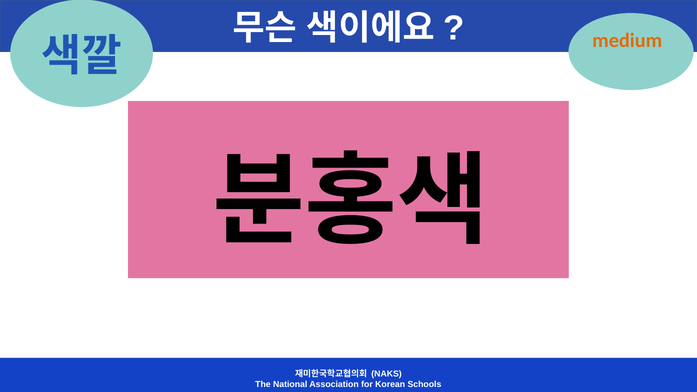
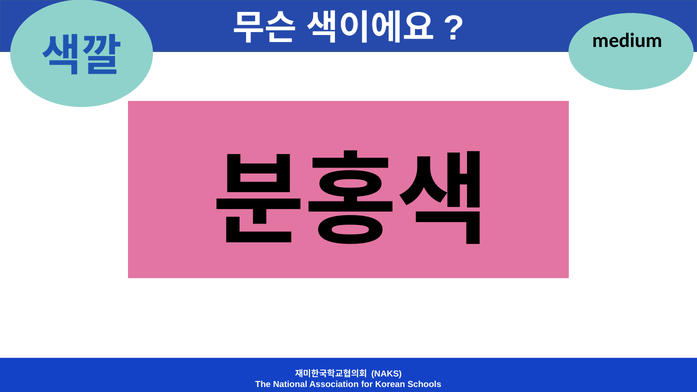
medium colour: orange -> black (627, 41)
